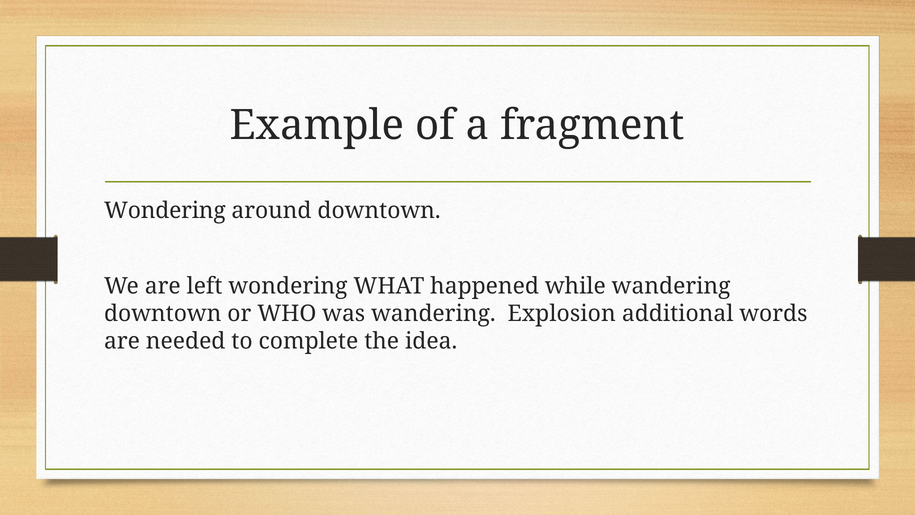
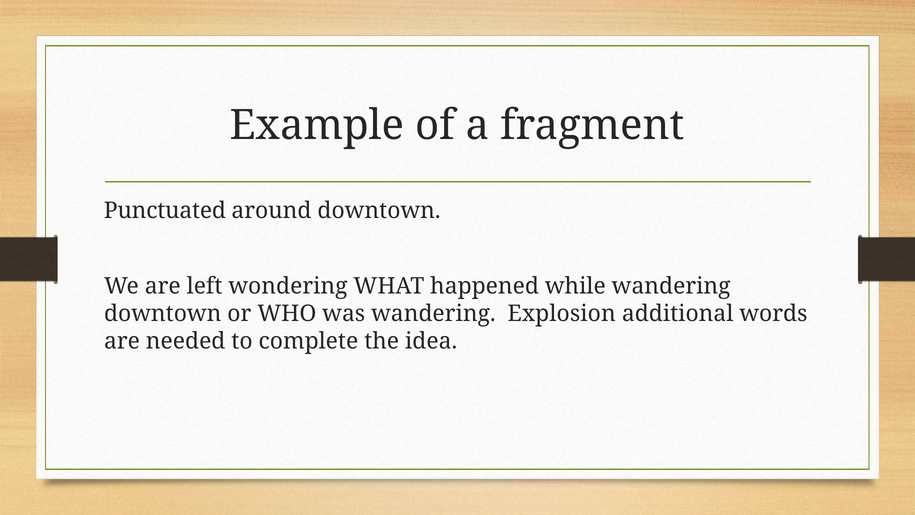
Wondering: Wondering -> Punctuated (165, 211)
